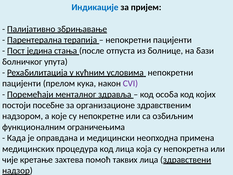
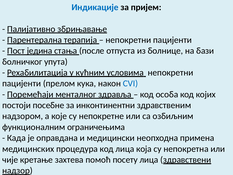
CVI colour: purple -> blue (130, 83)
организационе: организационе -> инконтинентни (106, 105)
таквих: таквих -> посету (125, 160)
